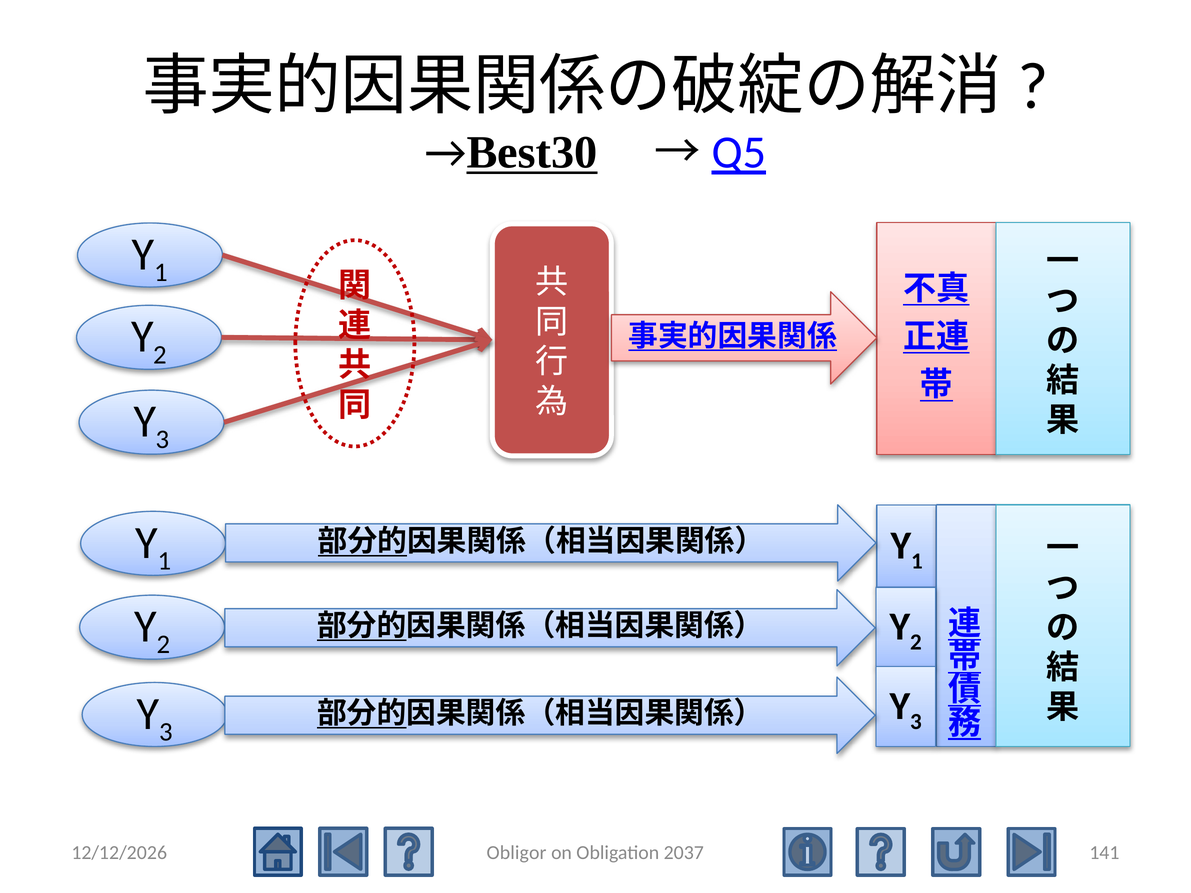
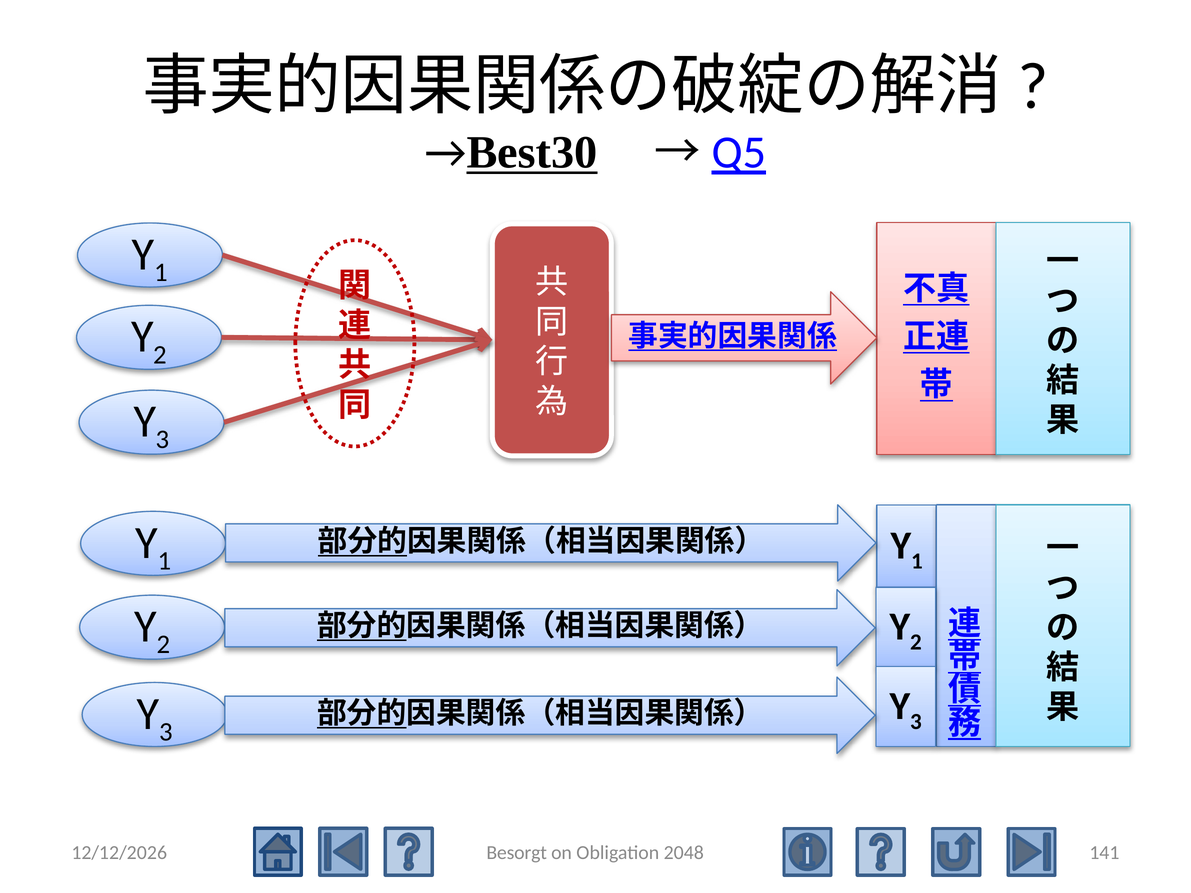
Obligor: Obligor -> Besorgt (517, 853)
2037: 2037 -> 2048 (684, 853)
